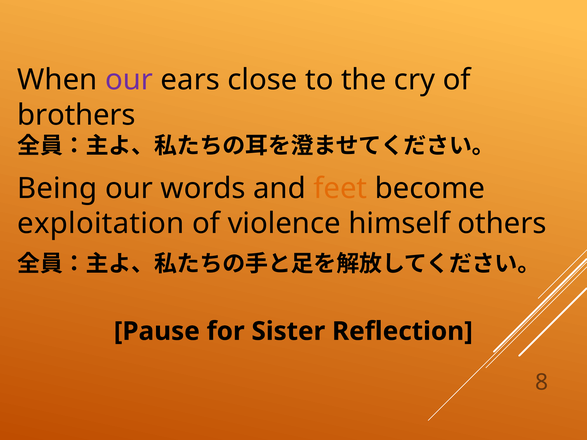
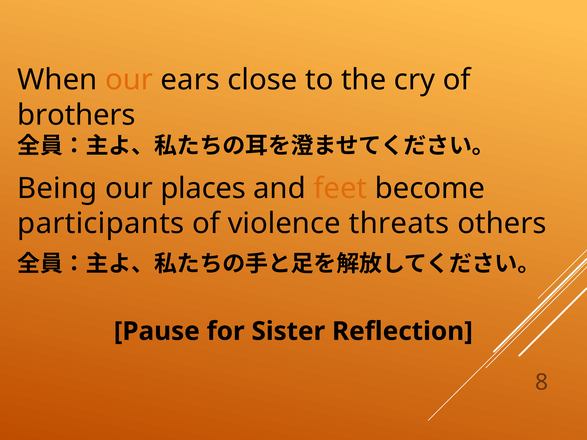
our colour: purple -> orange (129, 80)
words: words -> places (203, 188)
exploitation: exploitation -> participants (101, 224)
himself: himself -> threats (399, 224)
